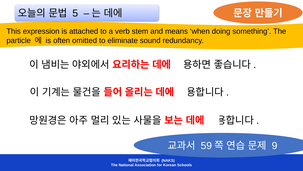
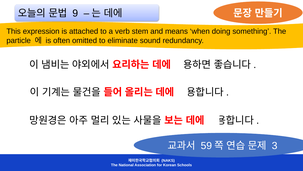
5: 5 -> 9 (75, 13)
9: 9 -> 3 (275, 145)
